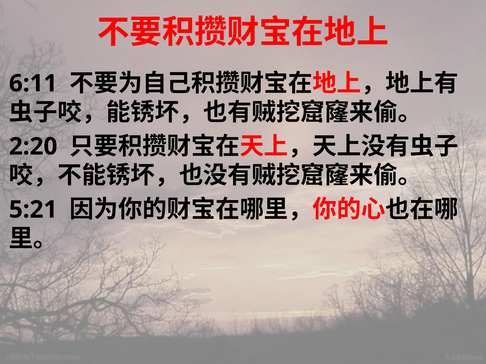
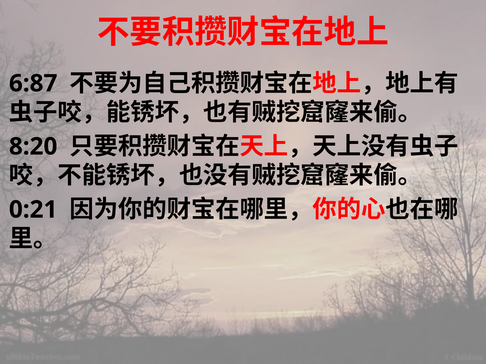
6:11: 6:11 -> 6:87 (33, 84)
2:20: 2:20 -> 8:20 (33, 147)
5:21: 5:21 -> 0:21 (33, 210)
